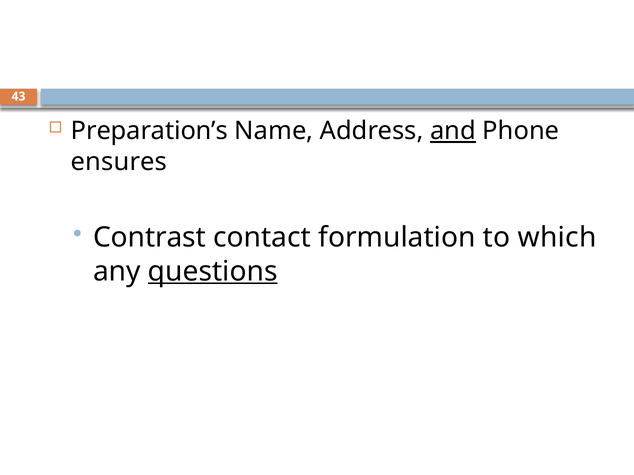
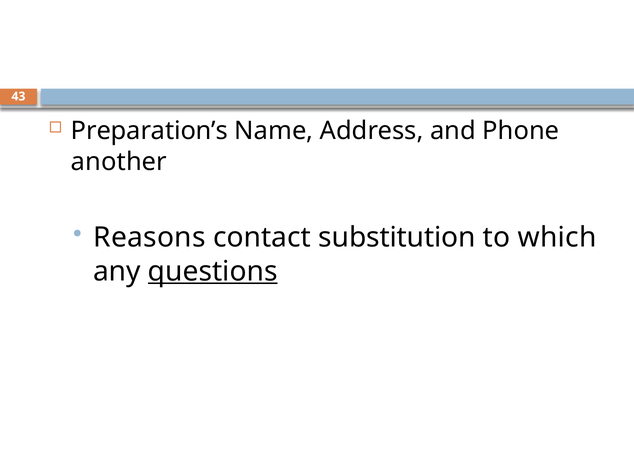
and underline: present -> none (453, 131)
ensures: ensures -> another (119, 162)
Contrast: Contrast -> Reasons (149, 238)
formulation: formulation -> substitution (397, 238)
